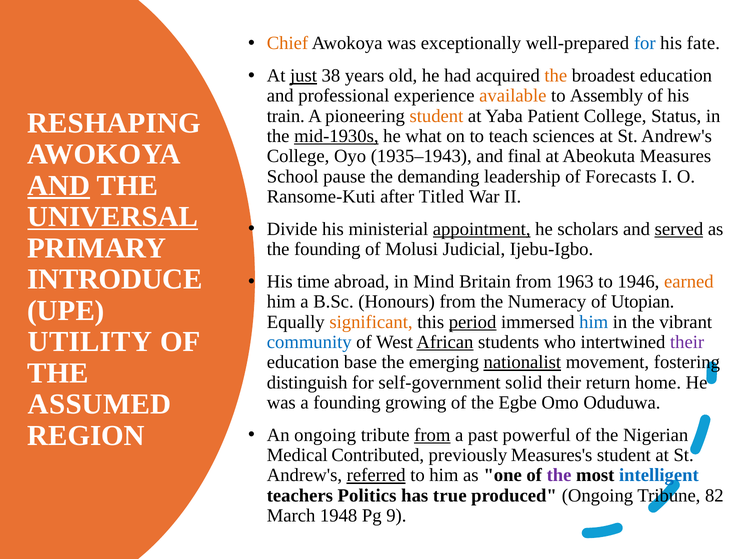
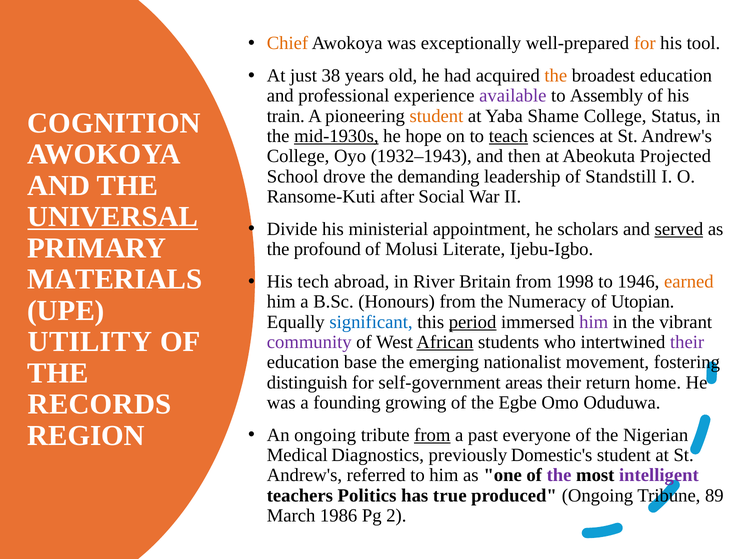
for colour: blue -> orange (645, 43)
fate: fate -> tool (703, 43)
just underline: present -> none (304, 76)
available colour: orange -> purple (513, 96)
Patient: Patient -> Shame (553, 116)
RESHAPING: RESHAPING -> COGNITION (114, 123)
what: what -> hope (424, 136)
teach underline: none -> present (508, 136)
1935–1943: 1935–1943 -> 1932–1943 (421, 156)
final: final -> then (524, 156)
Measures: Measures -> Projected (675, 156)
pause: pause -> drove (344, 177)
Forecasts: Forecasts -> Standstill (621, 177)
AND underline: present -> none (59, 186)
Titled: Titled -> Social (442, 197)
appointment underline: present -> none (482, 229)
the founding: founding -> profound (327, 249)
Judicial: Judicial -> Literate (474, 249)
INTRODUCE: INTRODUCE -> MATERIALS (115, 280)
time: time -> tech (313, 282)
Mind: Mind -> River (434, 282)
1963: 1963 -> 1998 (575, 282)
significant colour: orange -> blue (371, 322)
him colour: blue -> purple (594, 322)
community colour: blue -> purple (309, 342)
nationalist underline: present -> none (522, 363)
solid: solid -> areas (524, 383)
ASSUMED: ASSUMED -> RECORDS (100, 405)
powerful: powerful -> everyone (537, 435)
Contributed: Contributed -> Diagnostics (378, 456)
Measures's: Measures's -> Domestic's (552, 456)
referred underline: present -> none (376, 476)
intelligent colour: blue -> purple (659, 476)
82: 82 -> 89 (714, 496)
1948: 1948 -> 1986 (339, 516)
9: 9 -> 2 (396, 516)
